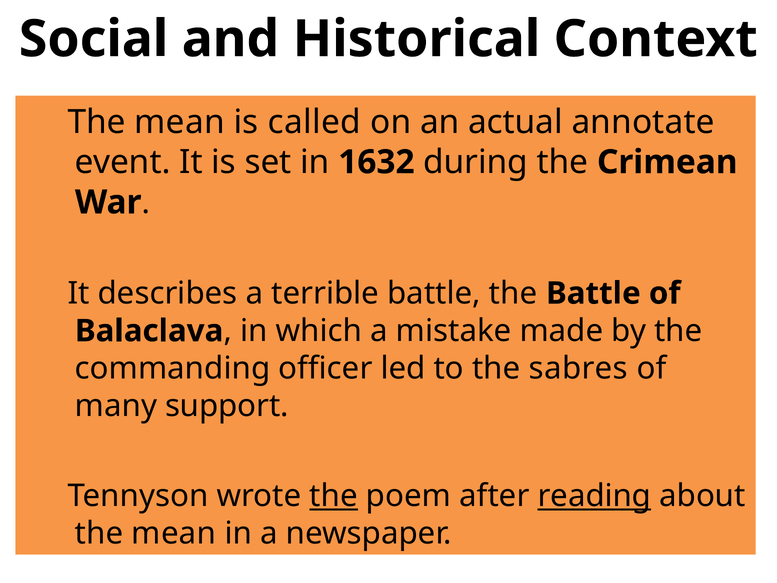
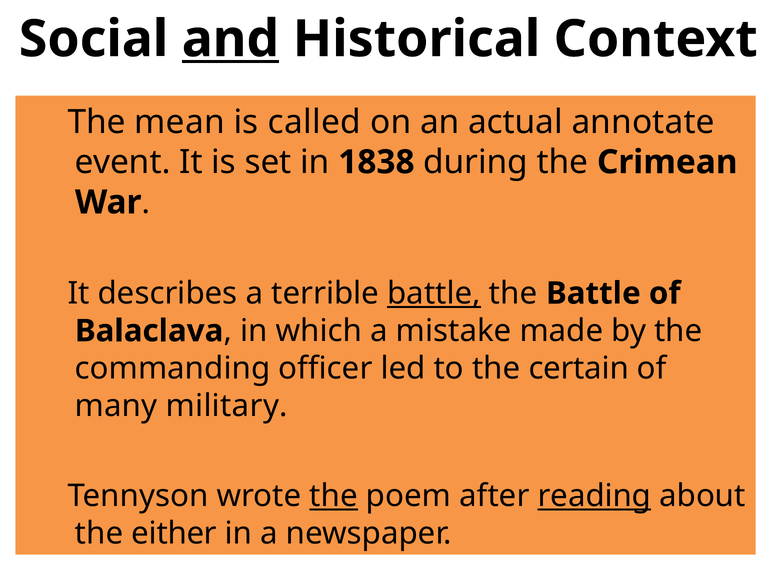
and underline: none -> present (230, 39)
1632: 1632 -> 1838 (376, 162)
battle underline: none -> present (434, 293)
sabres: sabres -> certain (579, 368)
support: support -> military (227, 406)
mean: mean -> either (174, 533)
